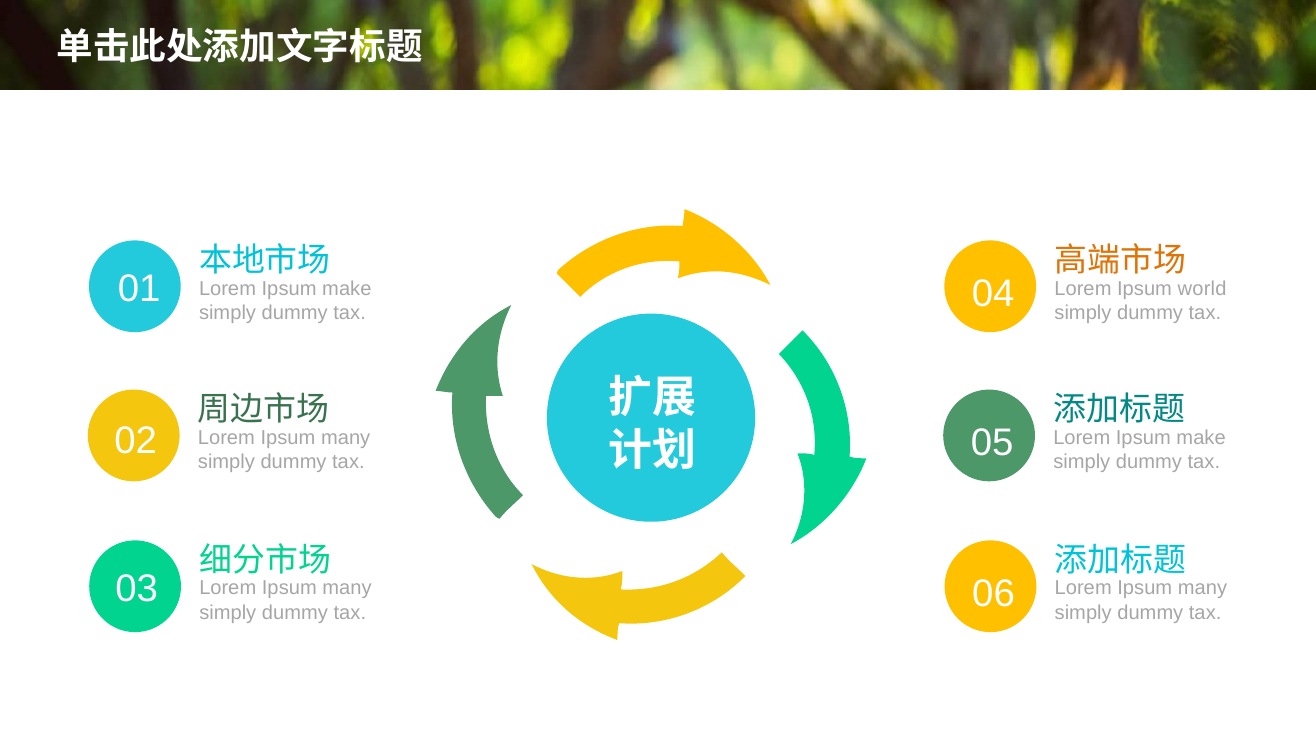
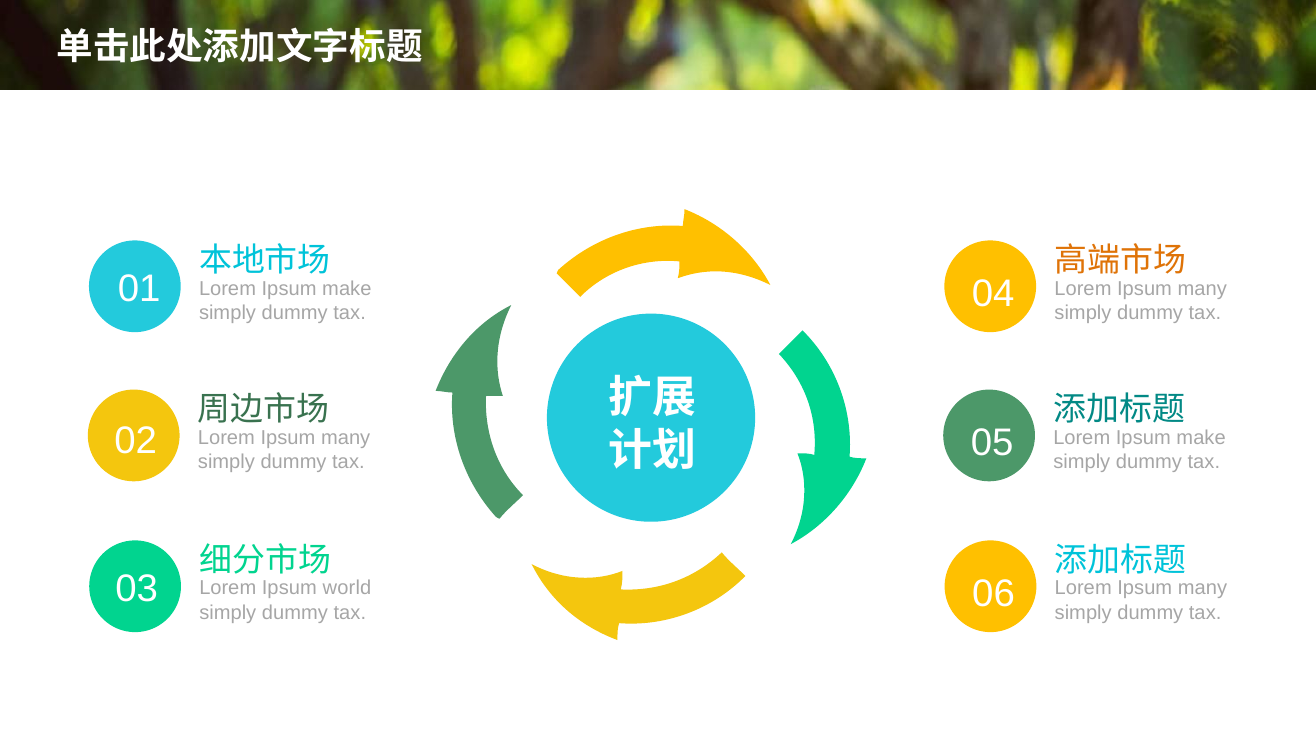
world: world -> many (1202, 288)
many: many -> world (347, 589)
